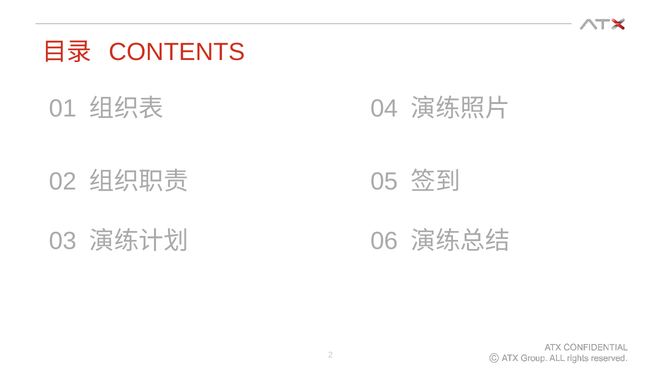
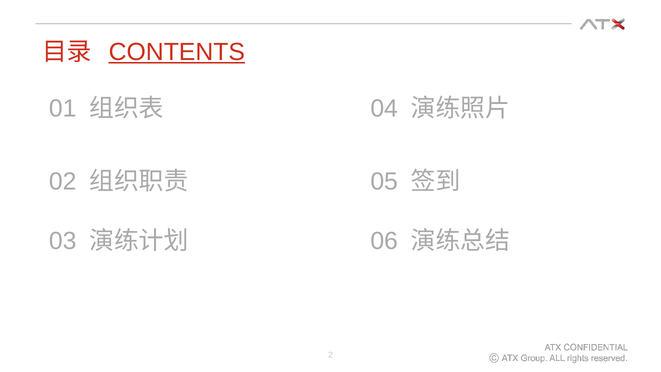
CONTENTS underline: none -> present (177, 52)
